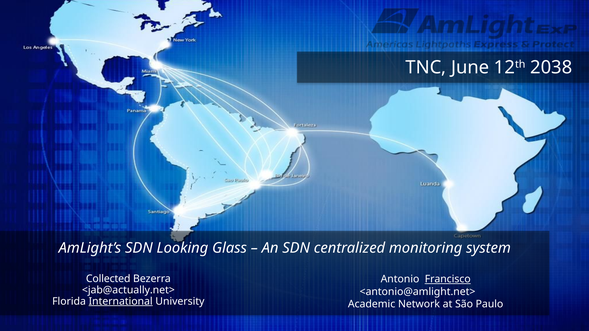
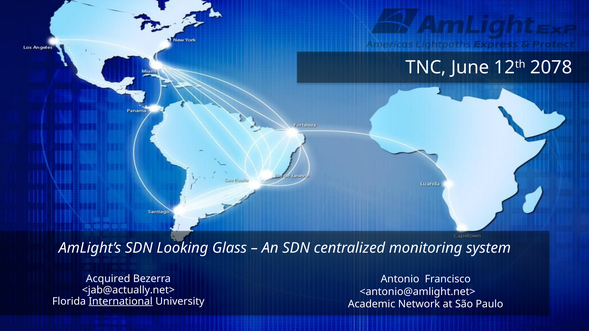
2038: 2038 -> 2078 (551, 67)
Collected: Collected -> Acquired (108, 279)
Francisco underline: present -> none (448, 279)
